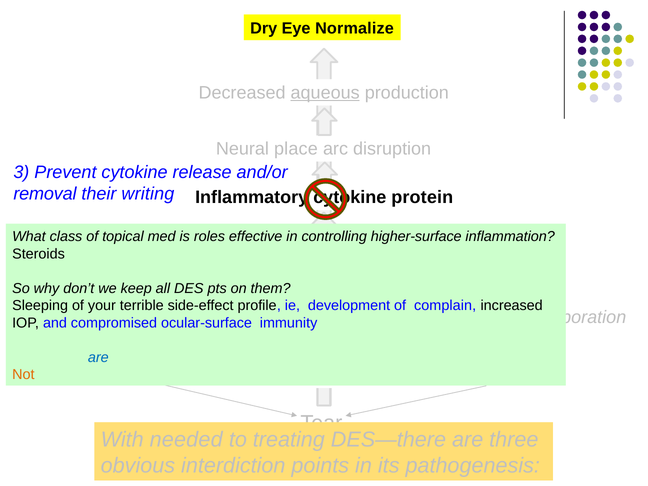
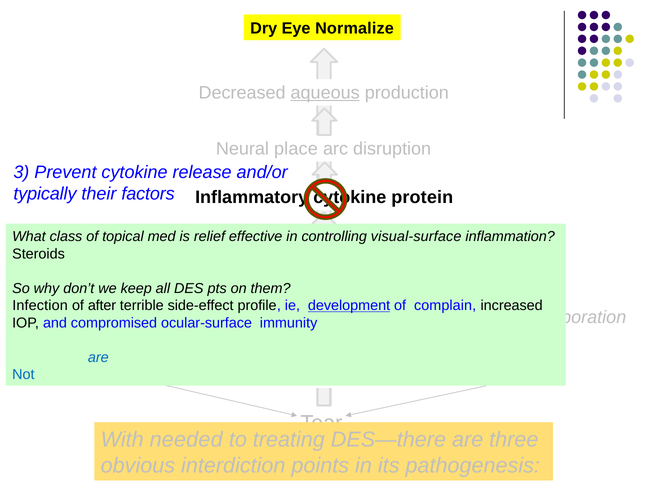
removal: removal -> typically (45, 194)
writing: writing -> factors (148, 194)
roles: roles -> relief (209, 237)
higher-surface: higher-surface -> visual-surface (416, 237)
Sleeping: Sleeping -> Infection (40, 306)
your: your -> after (102, 306)
development underline: none -> present (349, 306)
Not colour: orange -> blue (23, 375)
